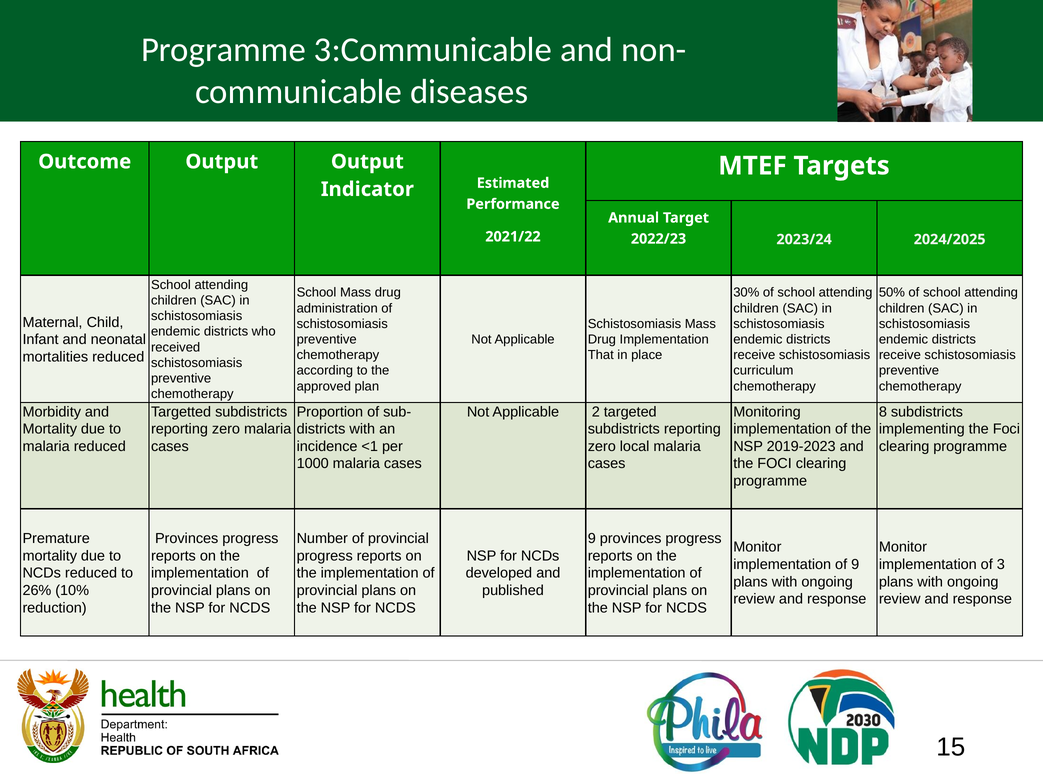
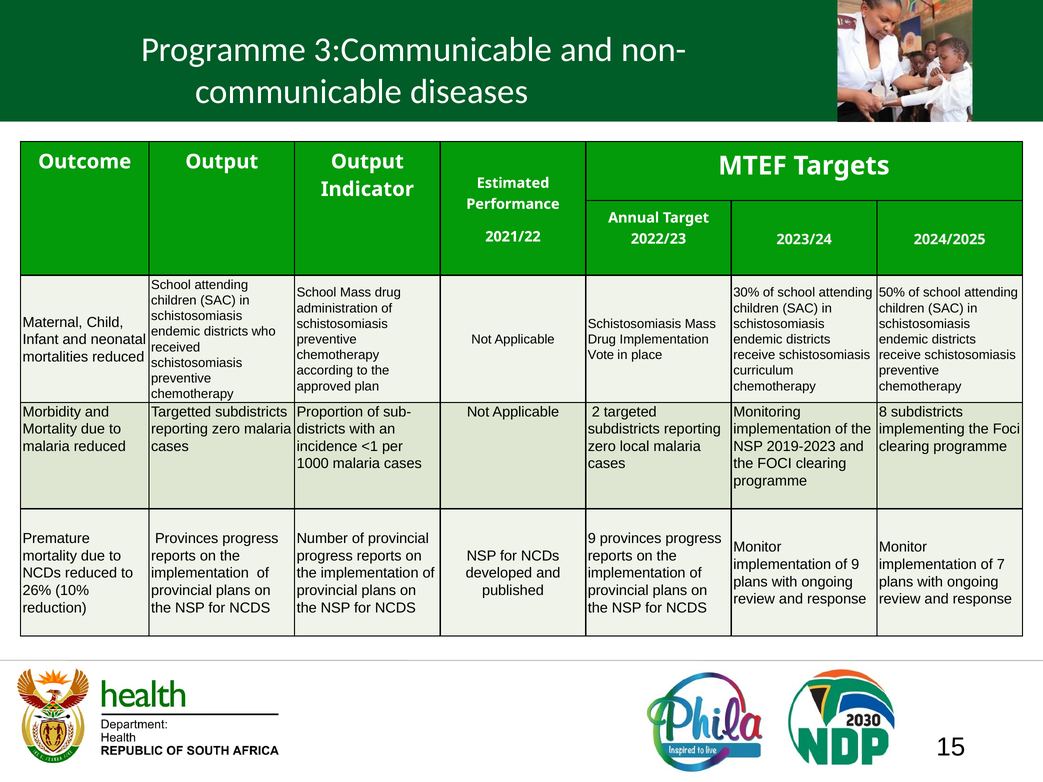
That: That -> Vote (601, 355)
3: 3 -> 7 (1001, 565)
